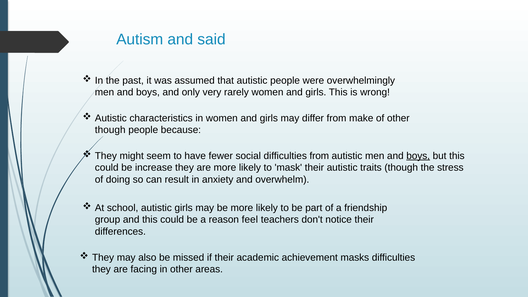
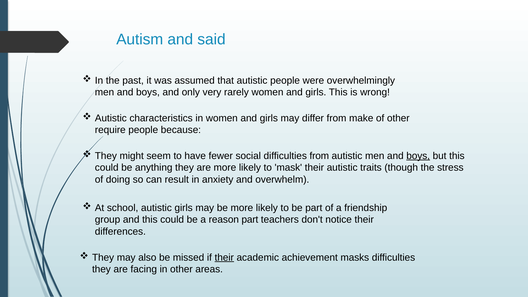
though: though -> require (110, 130)
increase: increase -> anything (154, 168)
reason feel: feel -> part (250, 220)
their underline: none -> present (224, 257)
